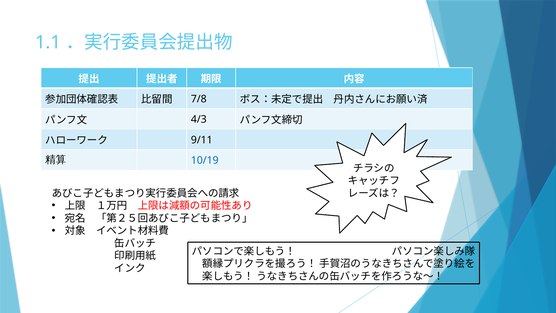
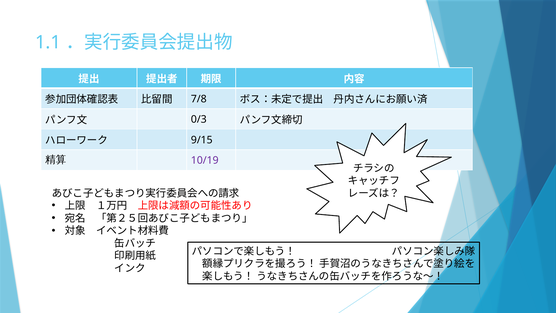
4/3: 4/3 -> 0/3 (199, 119)
9/11: 9/11 -> 9/15 (202, 140)
10/19 colour: blue -> purple (205, 160)
